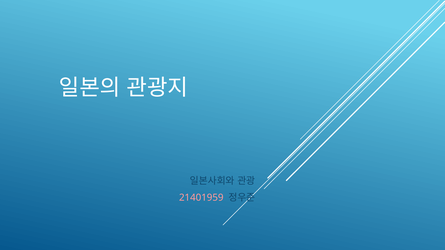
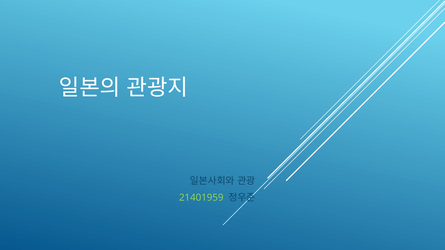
21401959 colour: pink -> light green (201, 198)
